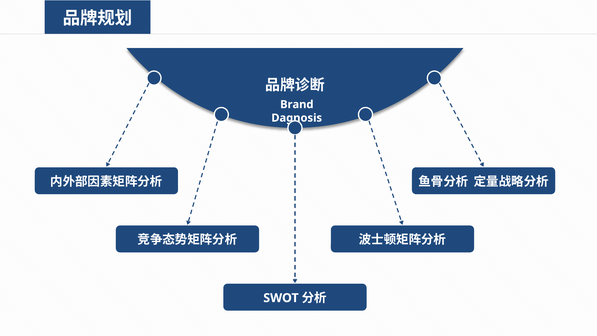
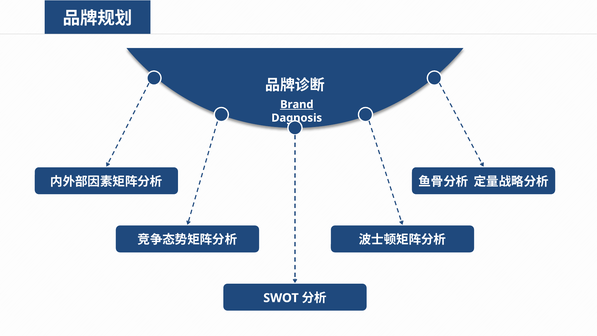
Brand underline: none -> present (297, 104)
